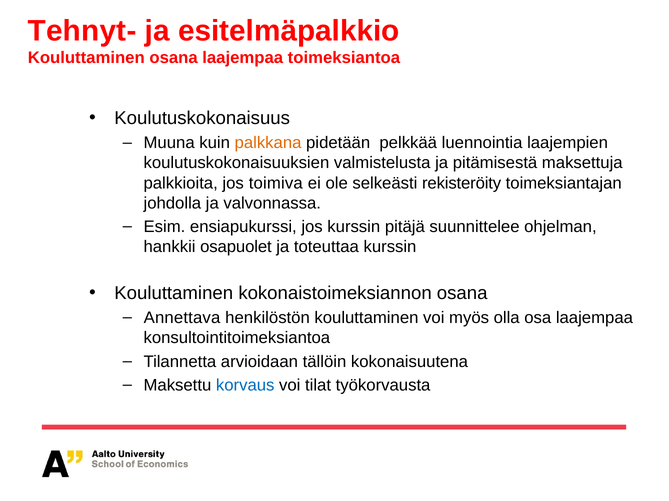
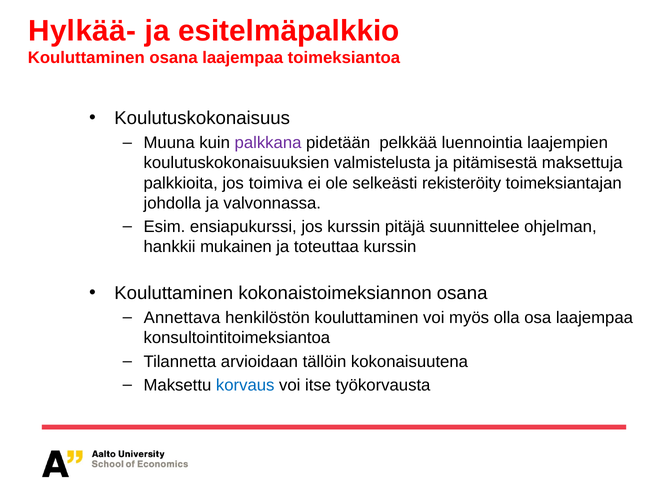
Tehnyt-: Tehnyt- -> Hylkää- (82, 31)
palkkana colour: orange -> purple (268, 143)
osapuolet: osapuolet -> mukainen (236, 247)
tilat: tilat -> itse (318, 386)
